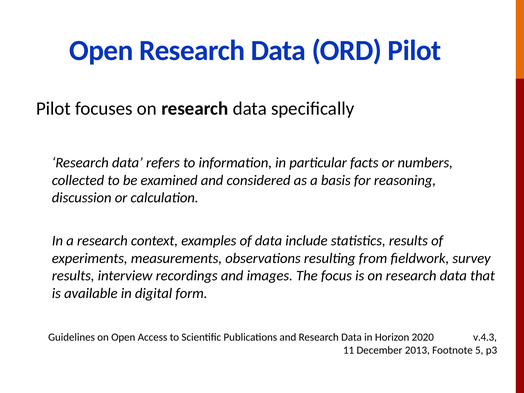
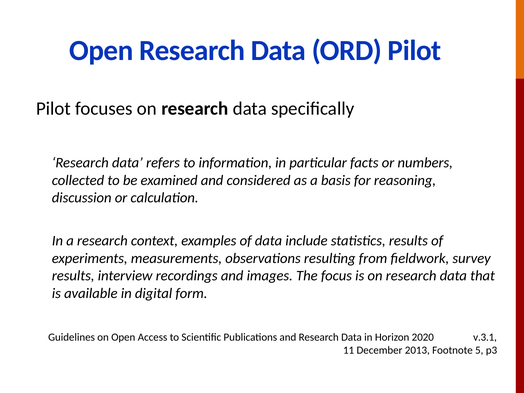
v.4.3: v.4.3 -> v.3.1 (485, 337)
